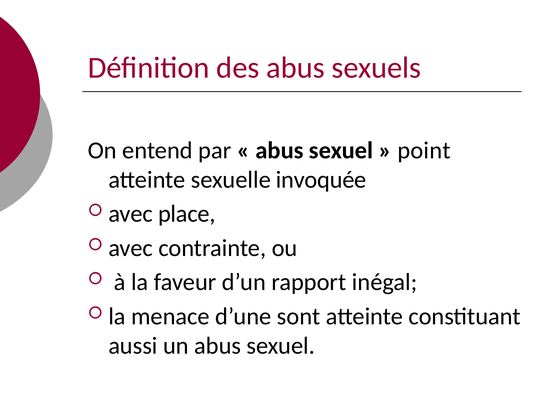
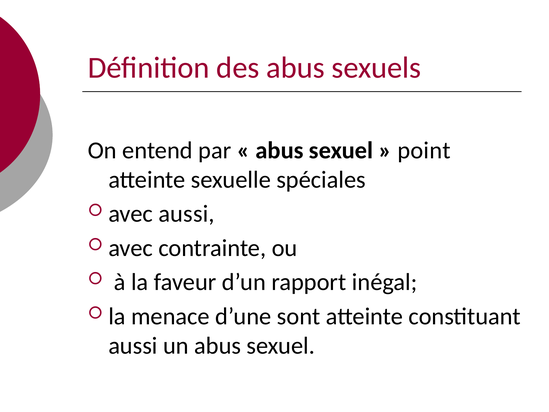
invoquée: invoquée -> spéciales (321, 180)
avec place: place -> aussi (187, 214)
